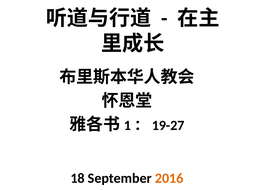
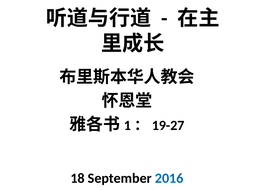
2016 colour: orange -> blue (169, 178)
